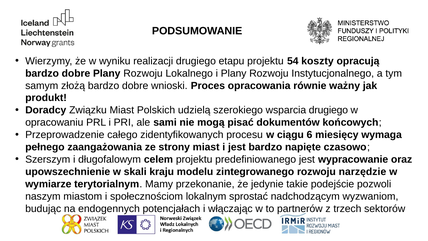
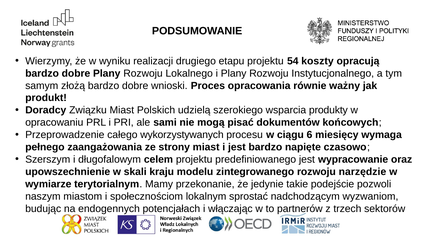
wsparcia drugiego: drugiego -> produkty (328, 110)
zidentyfikowanych: zidentyfikowanych -> wykorzystywanych (182, 135)
